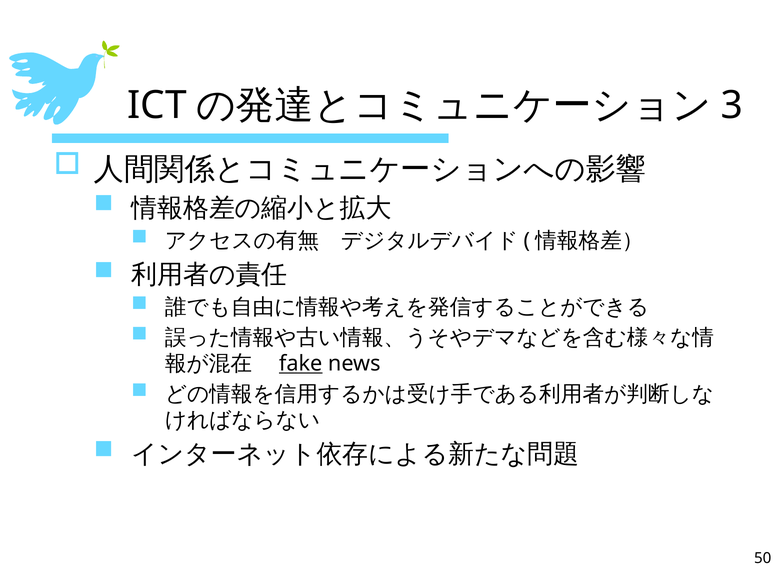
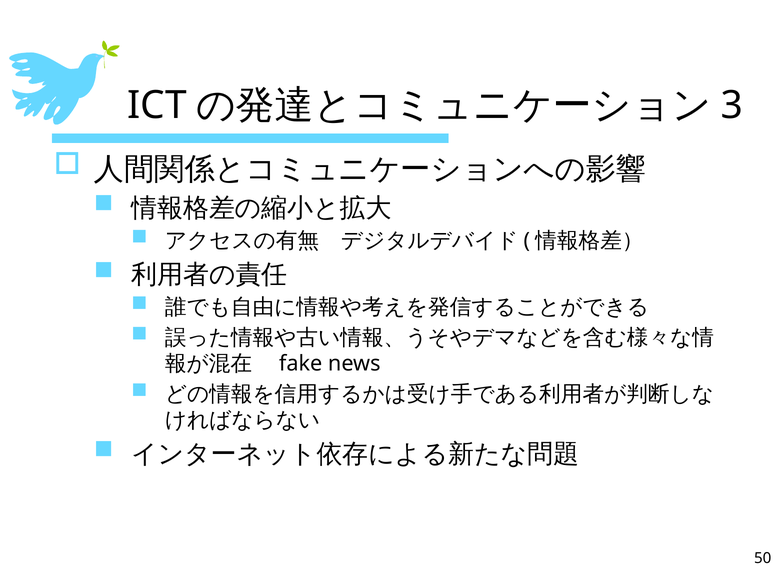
fake underline: present -> none (301, 363)
